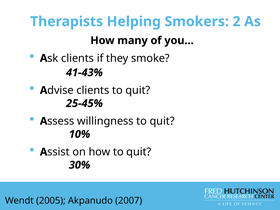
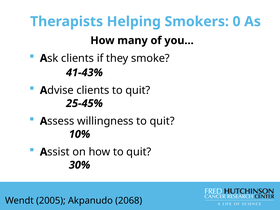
2: 2 -> 0 (237, 22)
2007: 2007 -> 2068 (129, 201)
